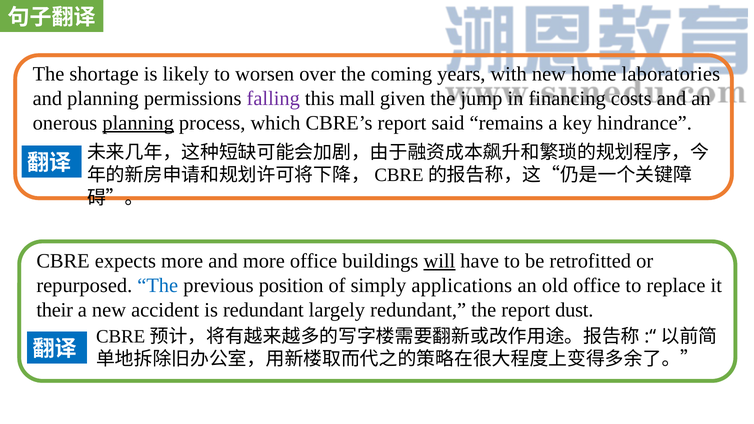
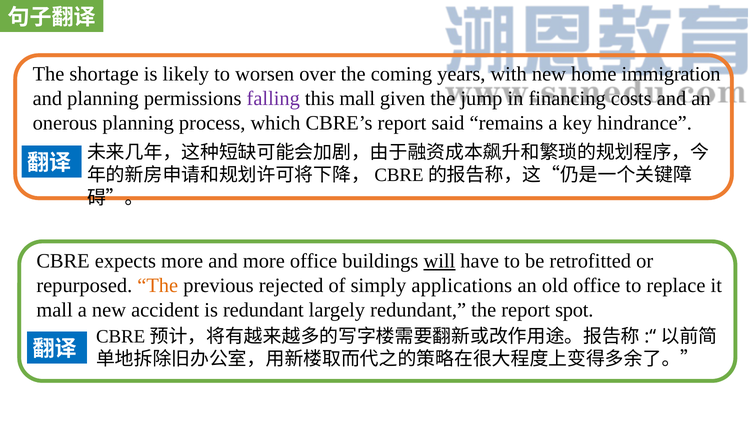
laboratories: laboratories -> immigration (671, 74)
planning underline: present -> none (138, 123)
The colour: blue -> orange (158, 286)
position: position -> rejected (291, 286)
their: their -> mall (55, 310)
dust: dust -> spot (574, 310)
